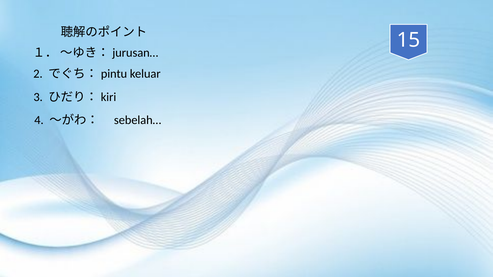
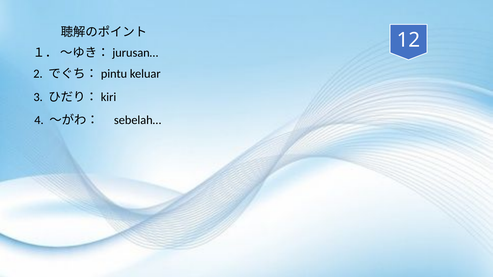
15: 15 -> 12 (409, 40)
